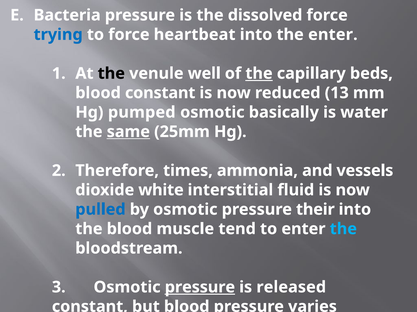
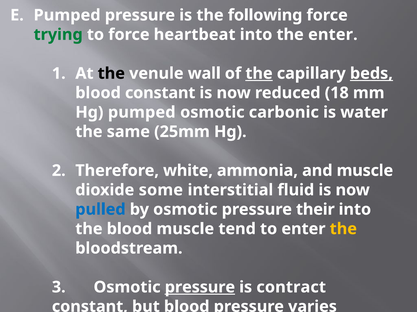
Bacteria: Bacteria -> Pumped (67, 15)
dissolved: dissolved -> following (265, 15)
trying colour: blue -> green (58, 35)
well: well -> wall (204, 74)
beds underline: none -> present (371, 74)
13: 13 -> 18 (337, 93)
basically: basically -> carbonic (284, 113)
same underline: present -> none (128, 132)
times: times -> white (188, 171)
and vessels: vessels -> muscle (365, 171)
dioxide white: white -> some (161, 190)
the colour: light blue -> yellow (343, 229)
released: released -> contract (291, 288)
